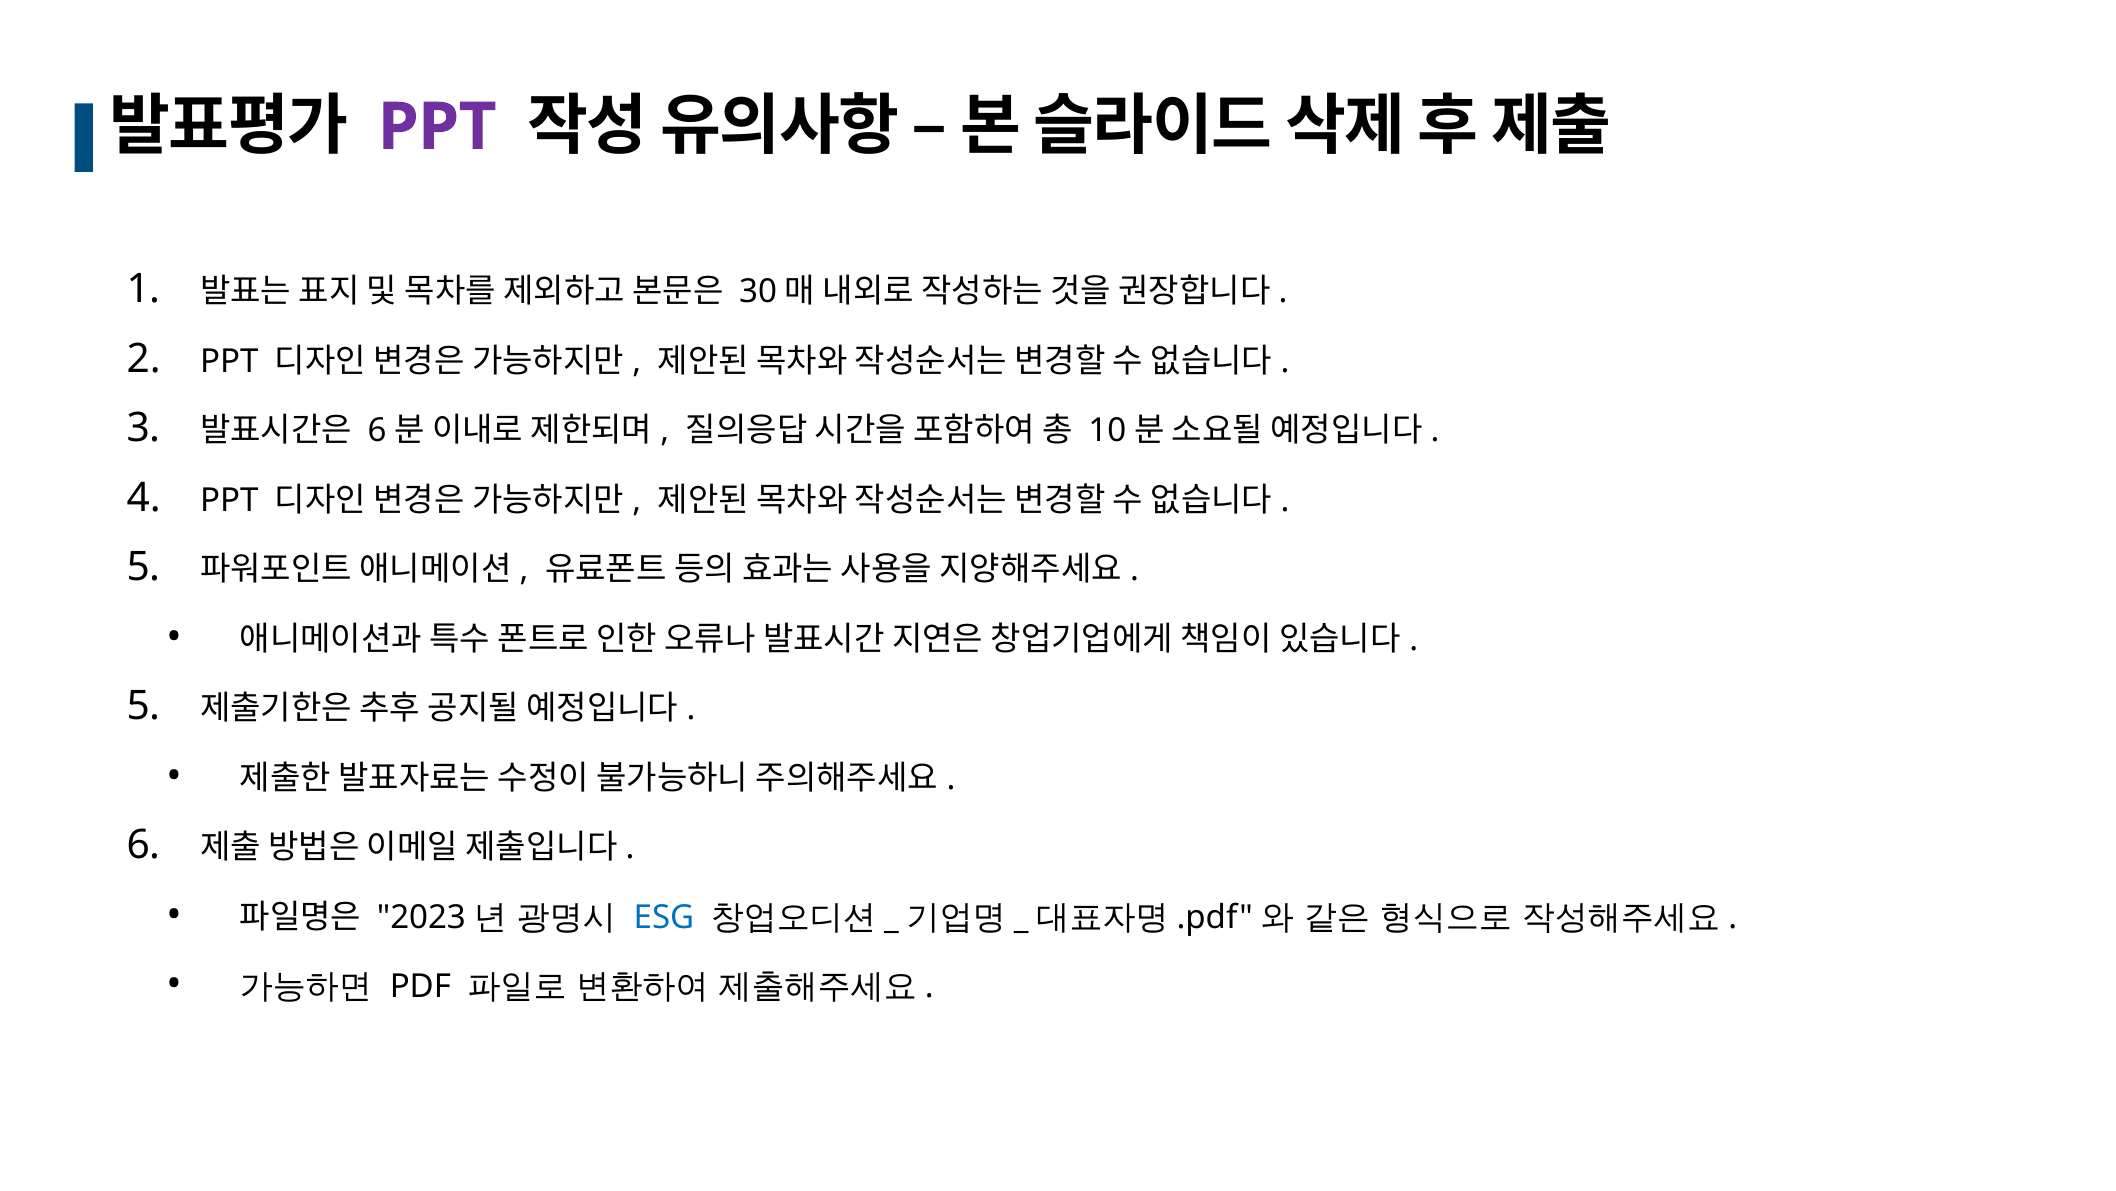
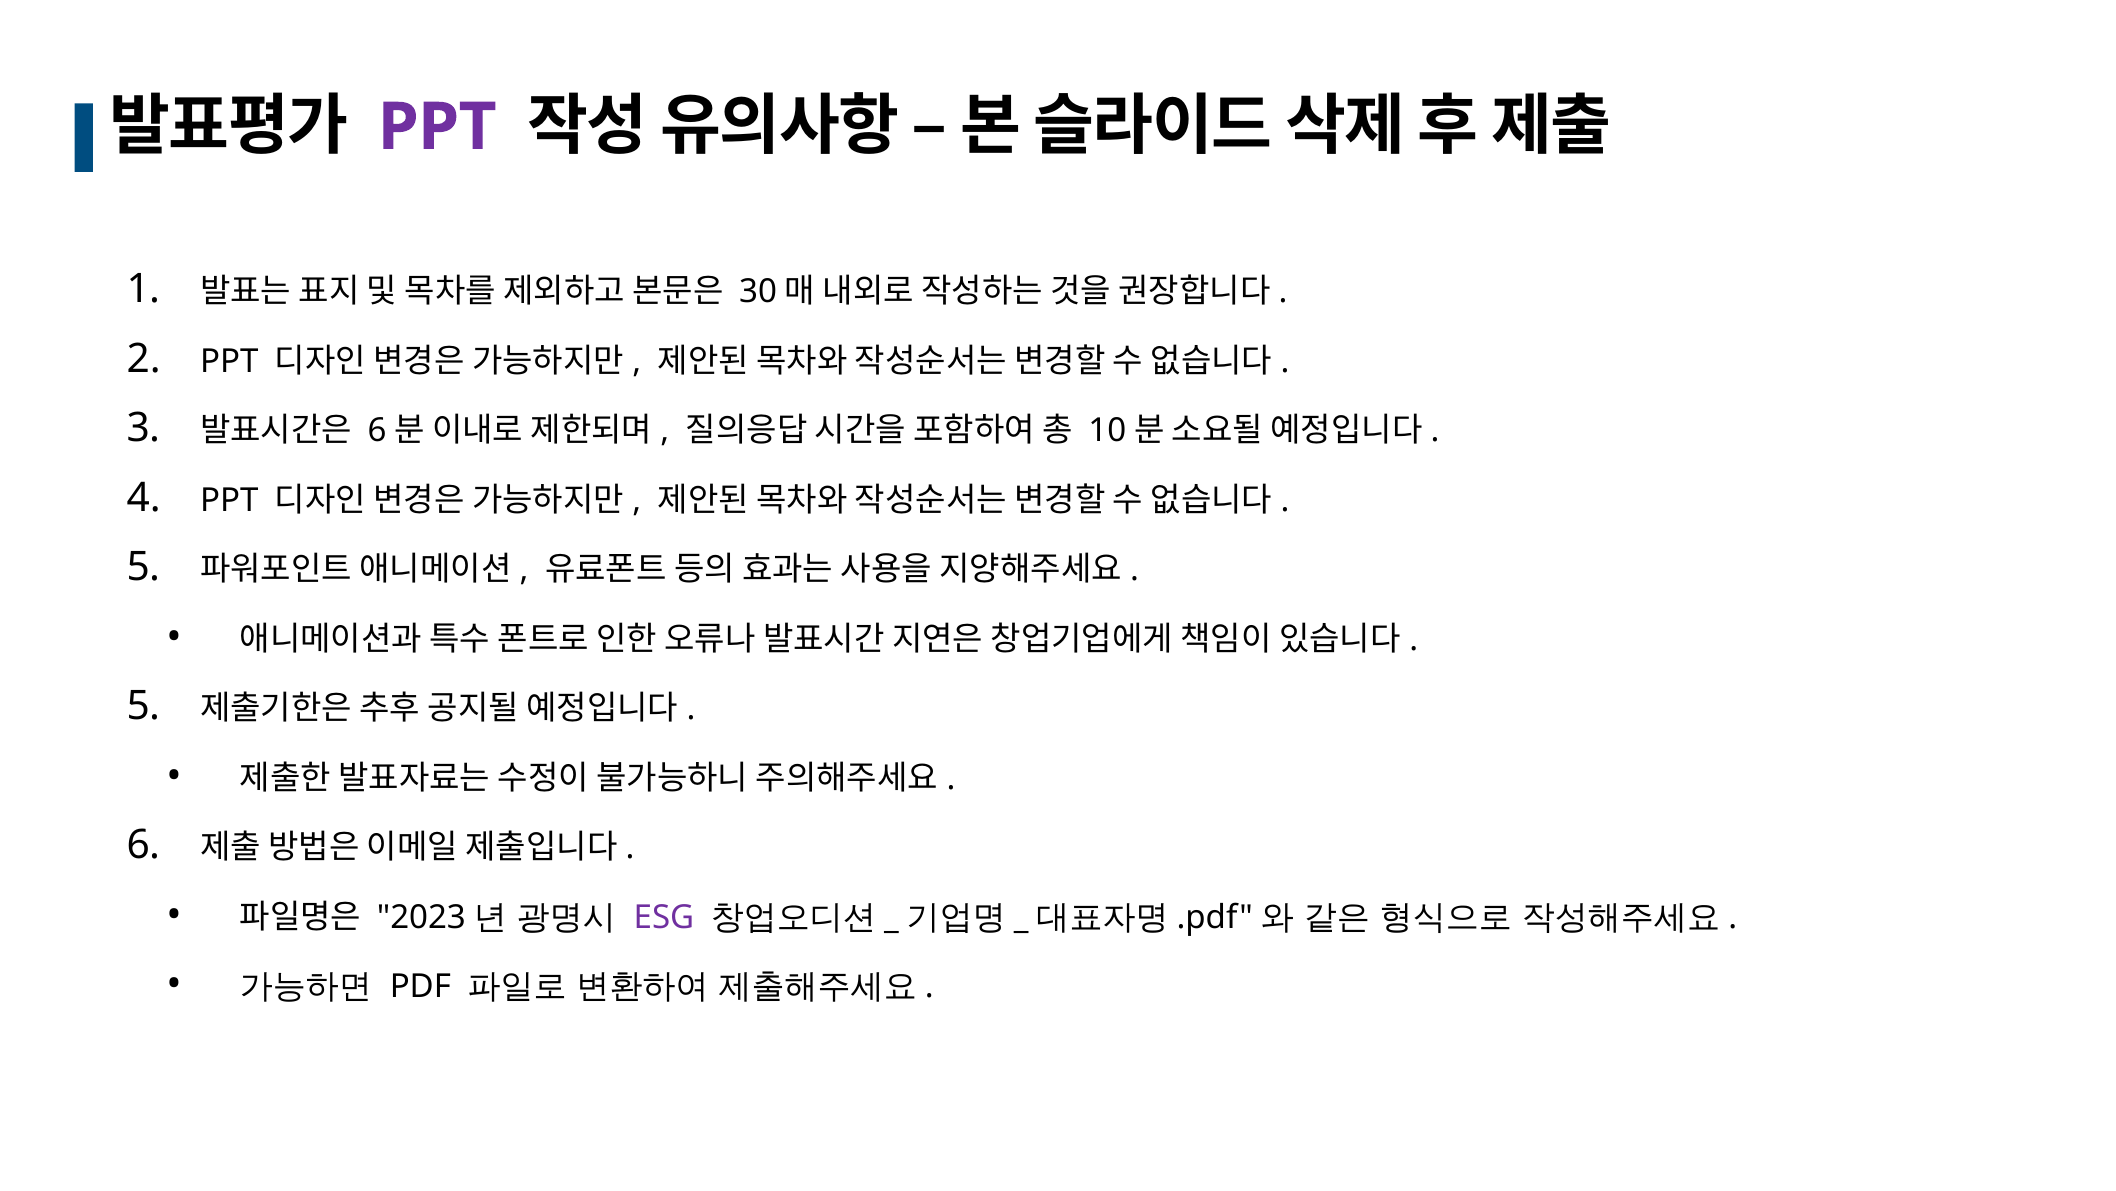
ESG colour: blue -> purple (664, 917)
